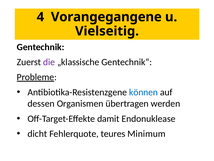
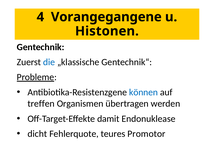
Vielseitig: Vielseitig -> Histonen (107, 31)
die colour: purple -> blue (49, 62)
dessen: dessen -> treffen (41, 103)
Minimum: Minimum -> Promotor (146, 133)
